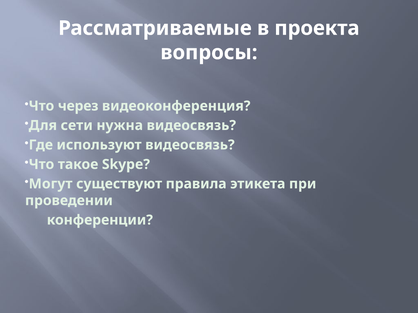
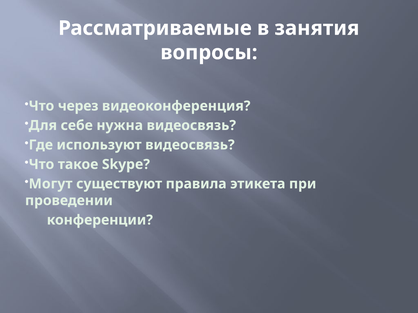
проекта: проекта -> занятия (317, 28)
сети: сети -> себе (77, 126)
